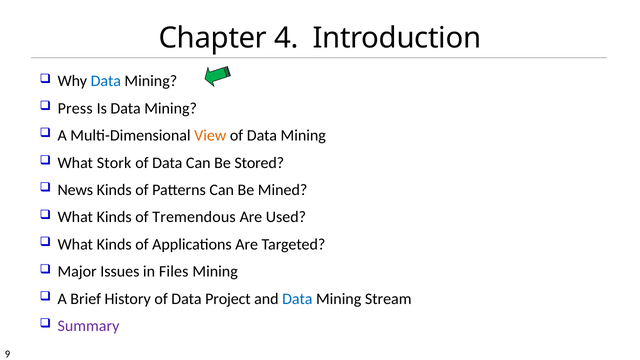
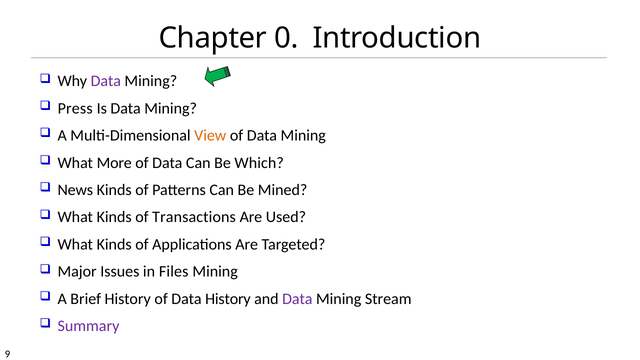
4: 4 -> 0 (286, 38)
Data colour: blue -> purple (106, 81)
Stork: Stork -> More (114, 163)
Stored: Stored -> Which (259, 163)
Tremendous: Tremendous -> Transactions (194, 217)
Data Project: Project -> History (228, 299)
Data colour: blue -> purple (297, 299)
